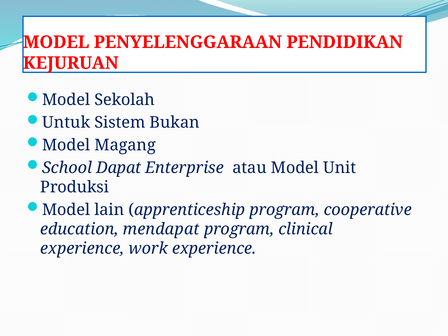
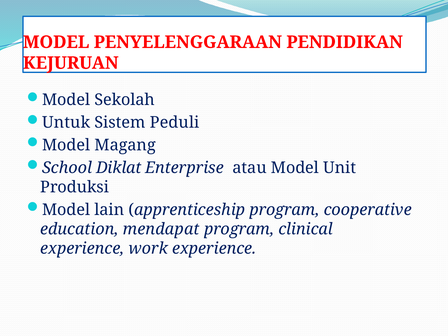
Bukan: Bukan -> Peduli (175, 123)
Dapat: Dapat -> Diklat (119, 168)
